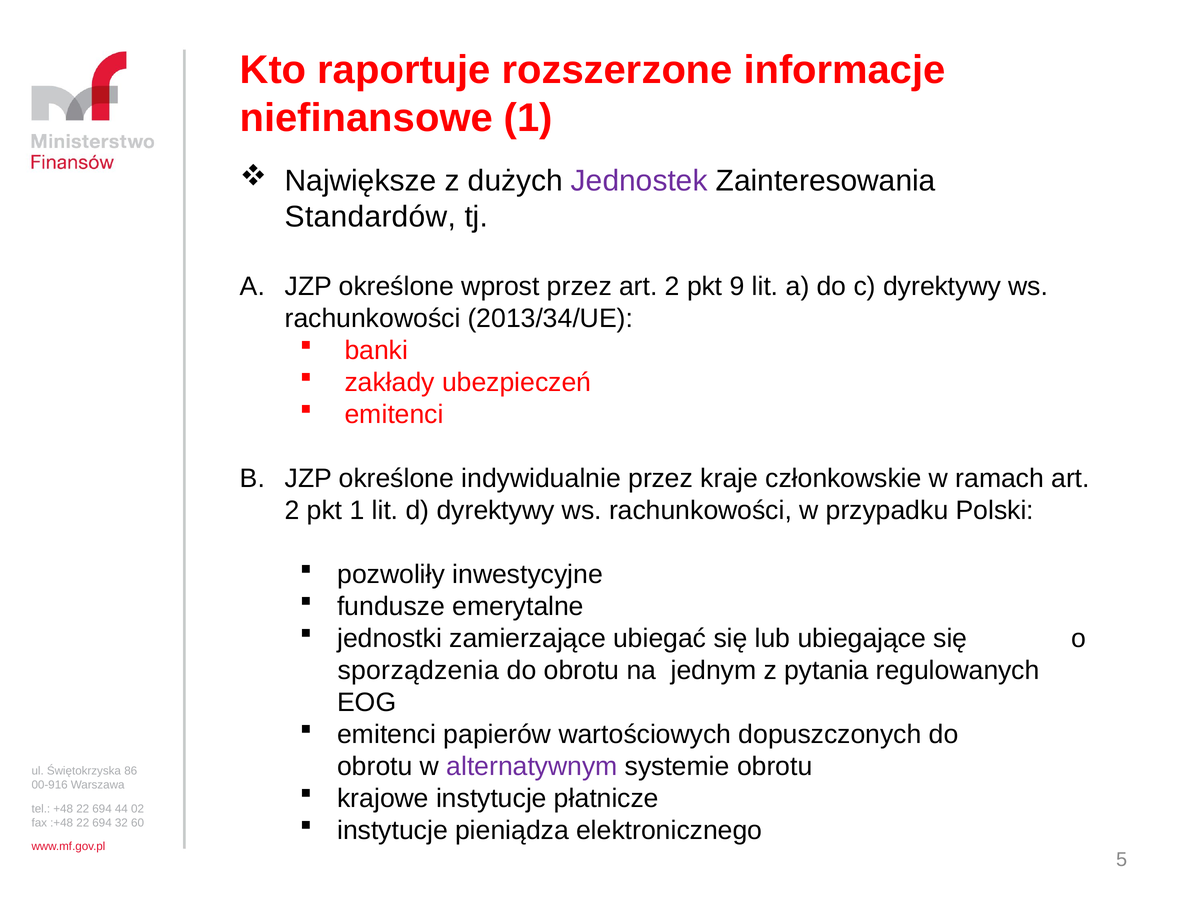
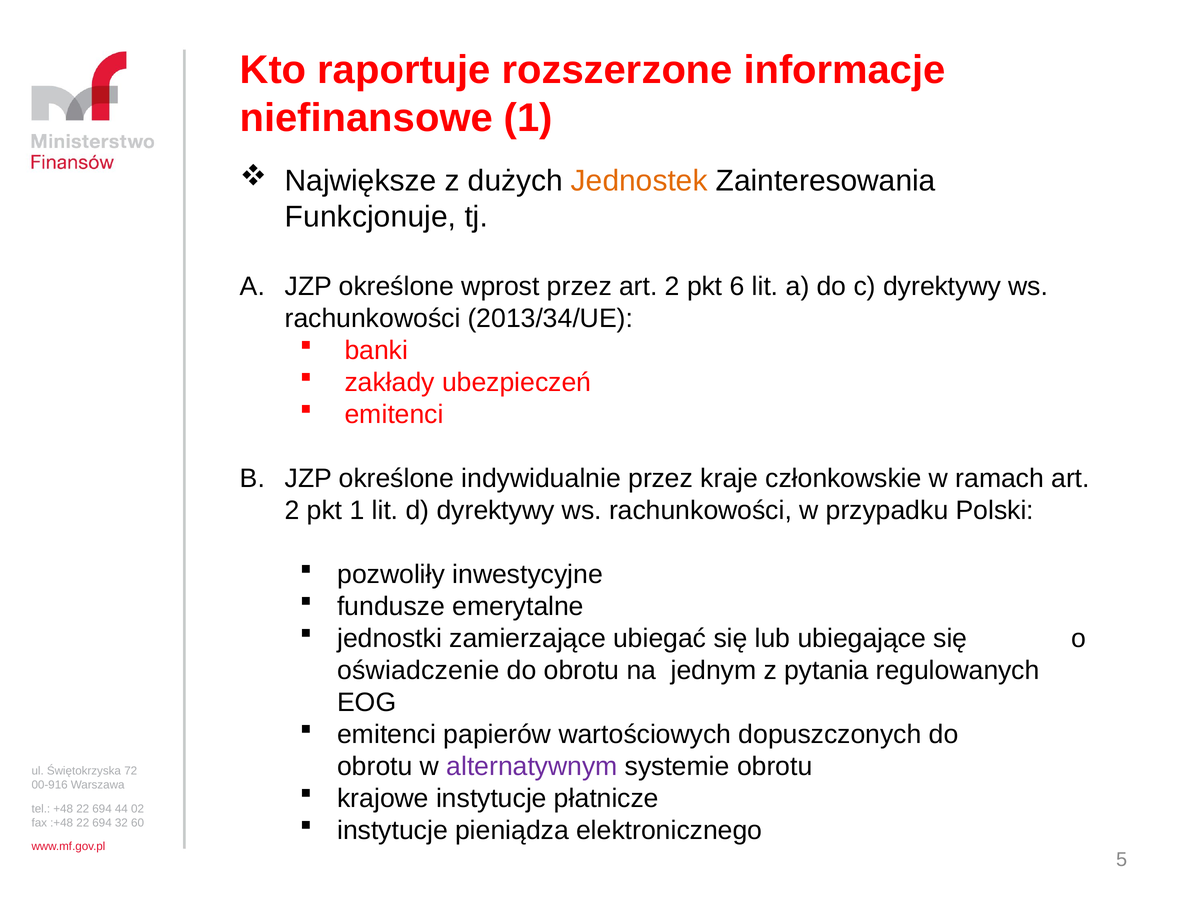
Jednostek colour: purple -> orange (639, 181)
Standardów: Standardów -> Funkcjonuje (371, 217)
9: 9 -> 6 (737, 286)
sporządzenia: sporządzenia -> oświadczenie (418, 670)
86: 86 -> 72 (131, 770)
